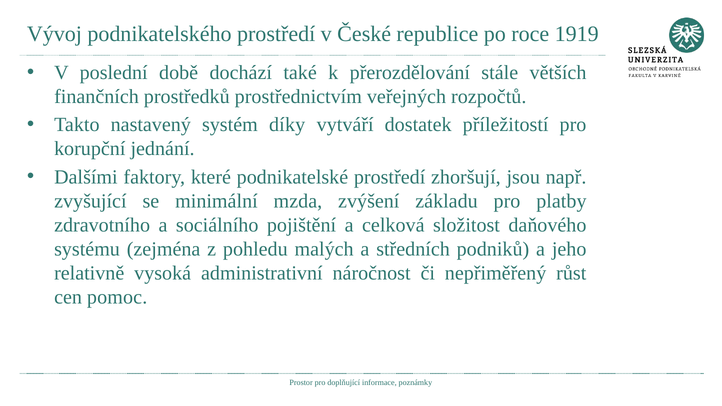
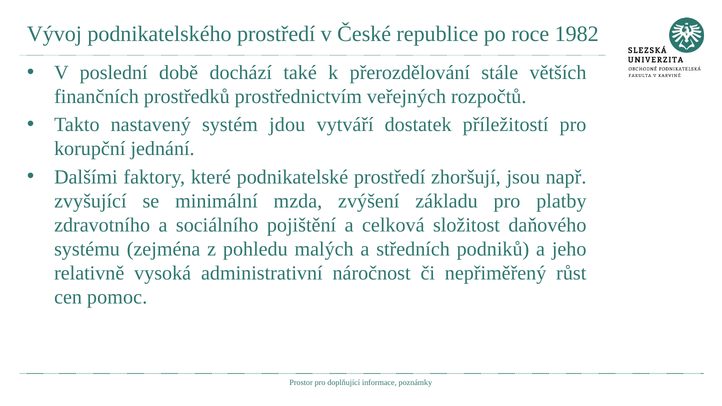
1919: 1919 -> 1982 (577, 34)
díky: díky -> jdou (287, 125)
